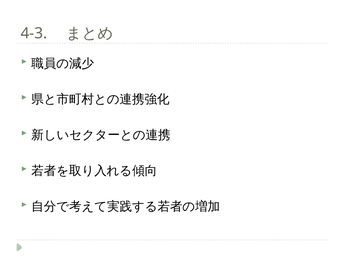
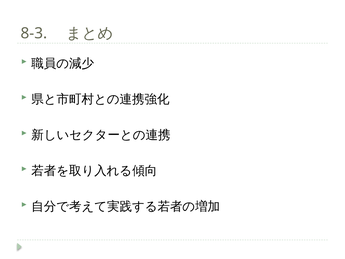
4-3: 4-3 -> 8-3 (34, 33)
